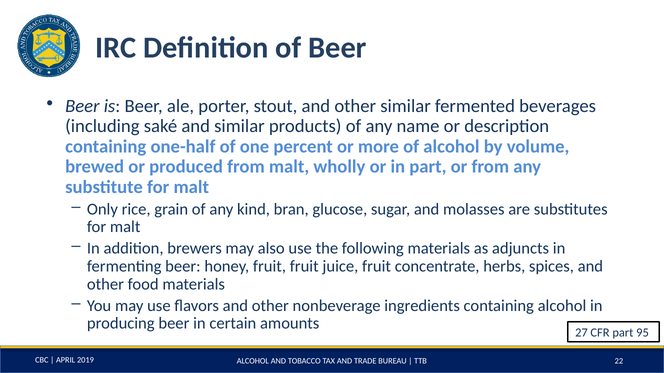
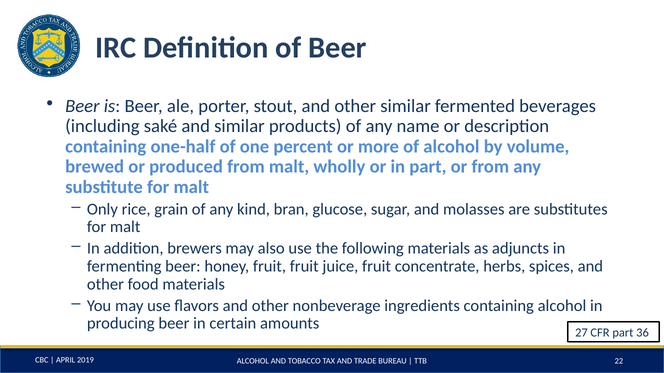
95: 95 -> 36 (643, 333)
